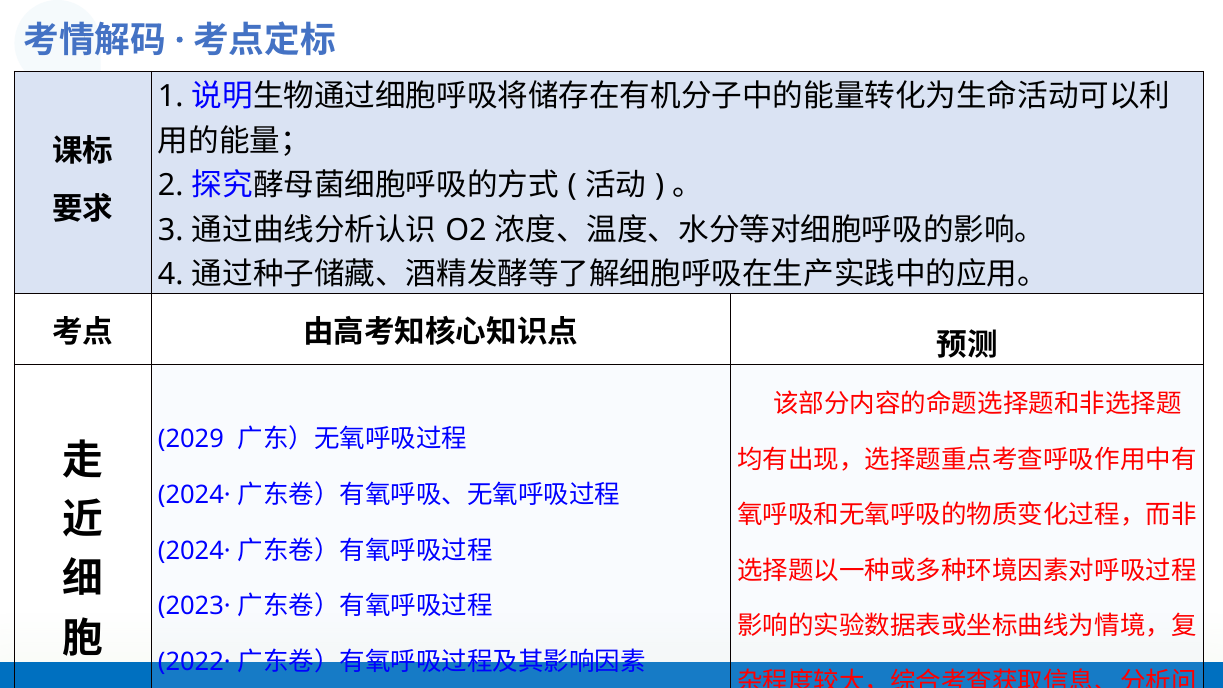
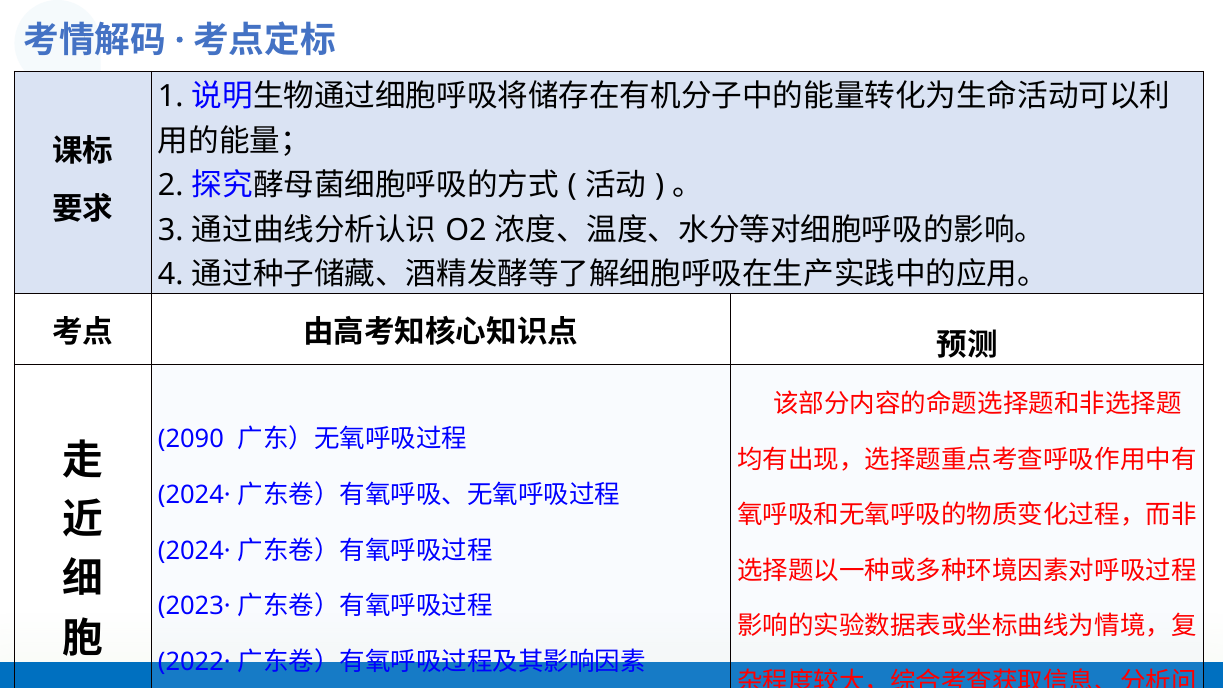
2029: 2029 -> 2090 (191, 439)
